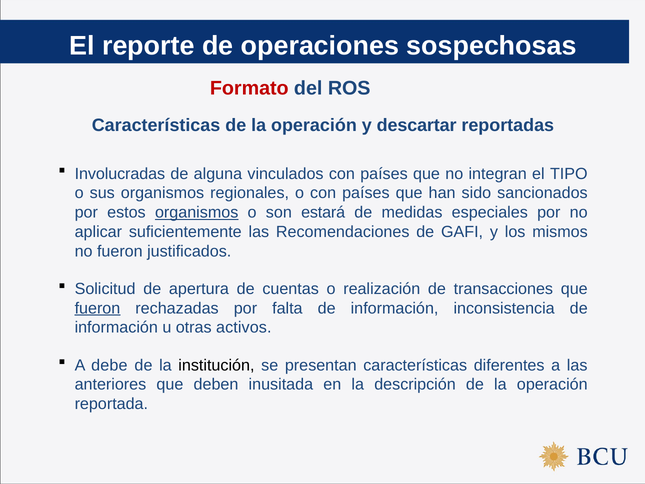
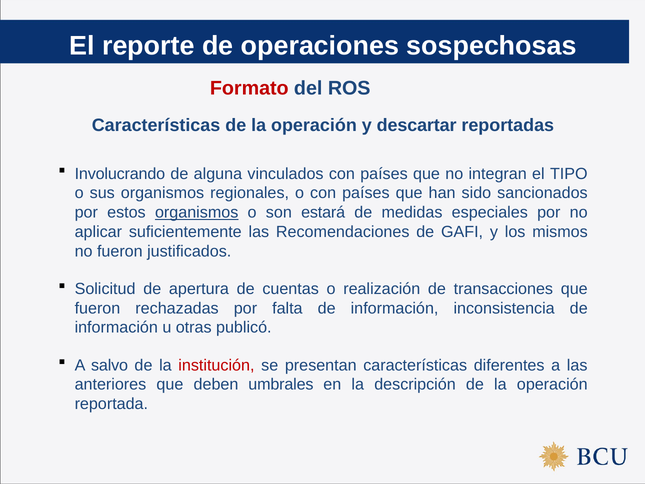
Involucradas: Involucradas -> Involucrando (120, 174)
fueron underline: present -> none (97, 308)
activos: activos -> publicó (244, 327)
debe: debe -> salvo (110, 365)
institución colour: black -> red (216, 365)
inusitada: inusitada -> umbrales (281, 384)
